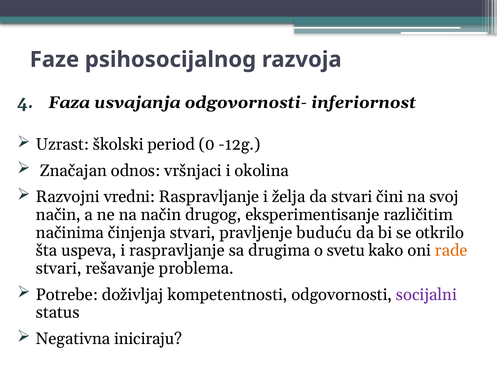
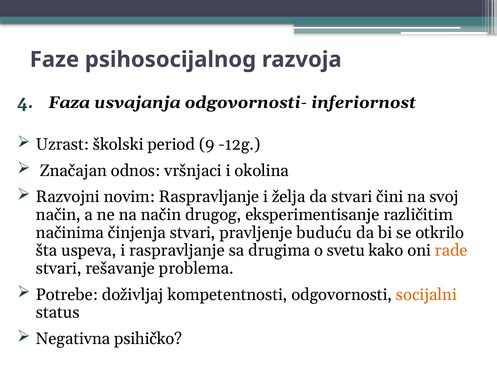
0: 0 -> 9 (207, 144)
vredni: vredni -> novim (129, 197)
socijalni colour: purple -> orange (426, 294)
iniciraju: iniciraju -> psihičko (148, 338)
